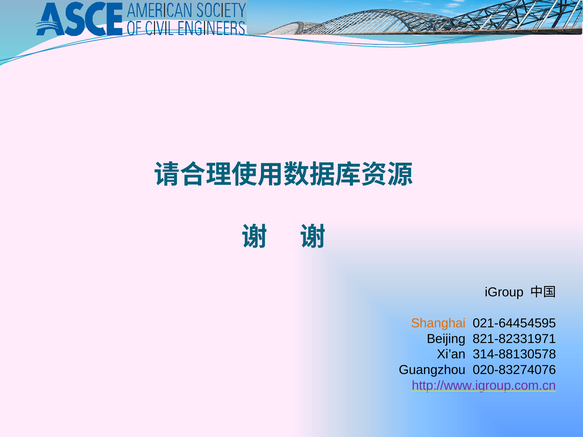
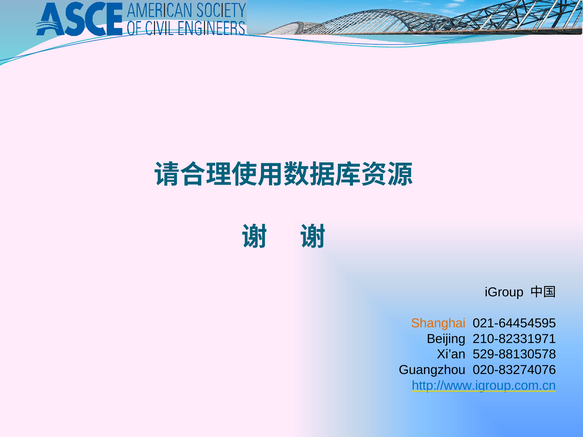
821-82331971: 821-82331971 -> 210-82331971 (514, 339)
314-88130578: 314-88130578 -> 529-88130578 (514, 355)
http://www.igroup.com.cn colour: purple -> blue (484, 386)
